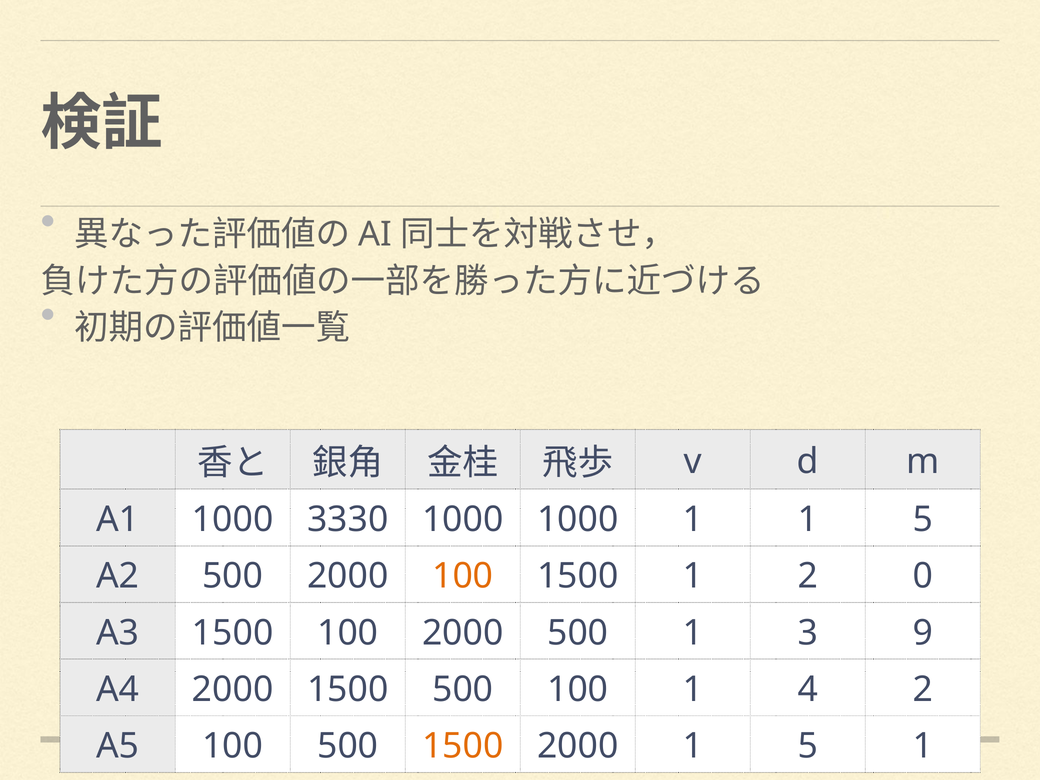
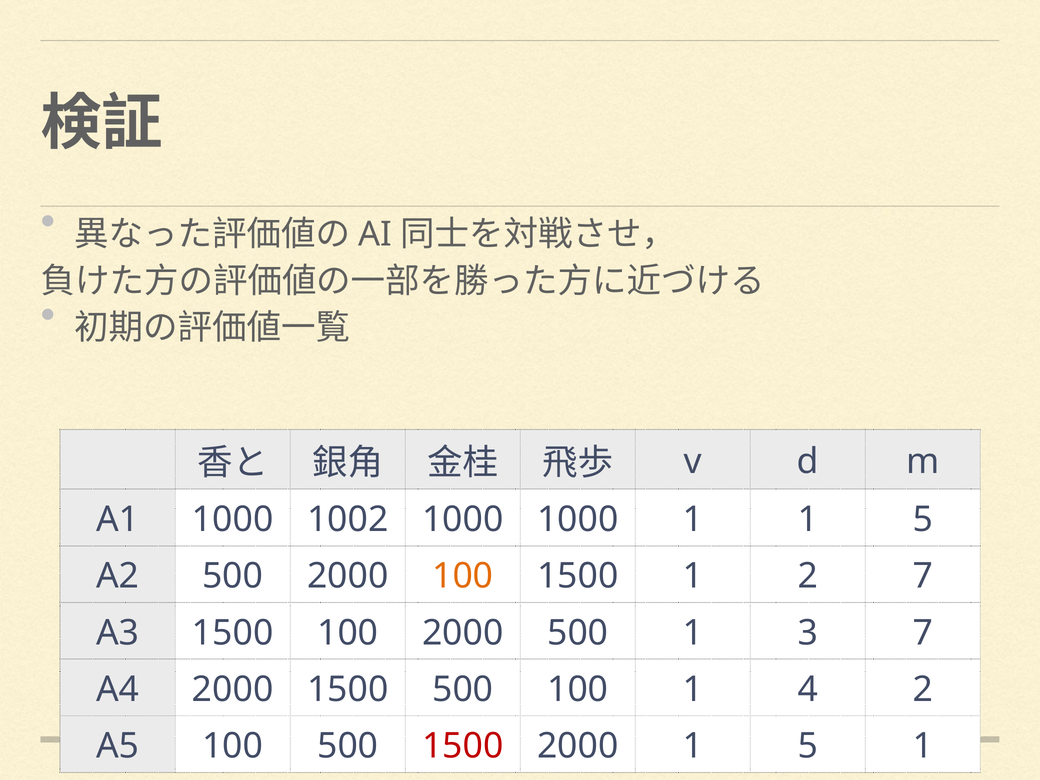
3330: 3330 -> 1002 (348, 520)
2 0: 0 -> 7 (923, 576)
3 9: 9 -> 7 (923, 633)
1500 colour: orange -> red (463, 746)
